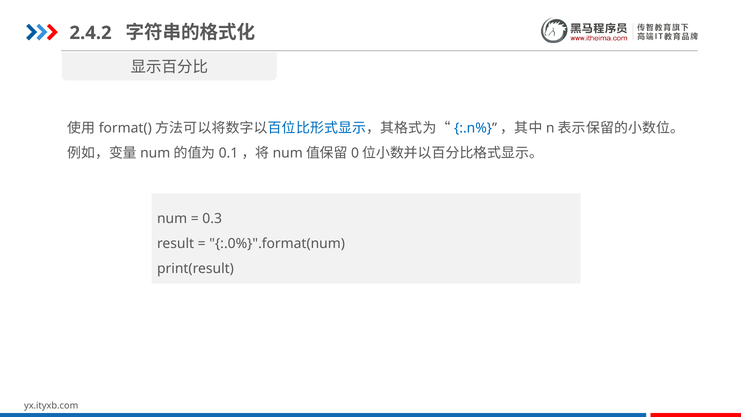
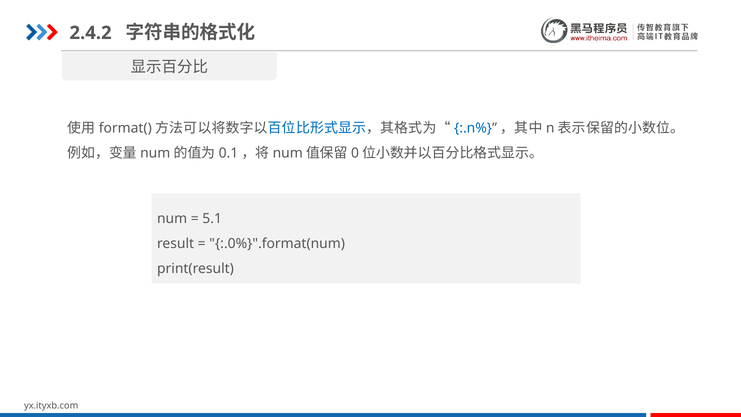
0.3: 0.3 -> 5.1 (212, 218)
